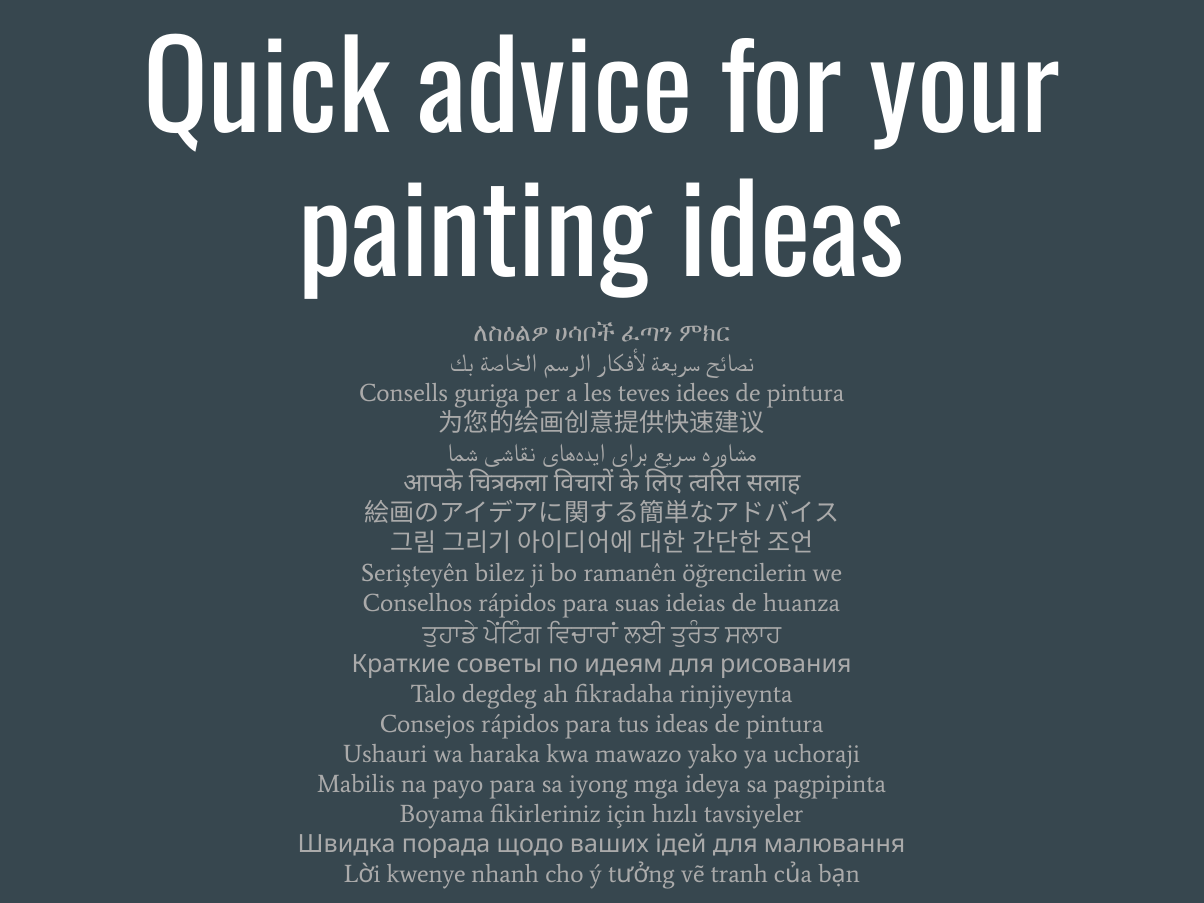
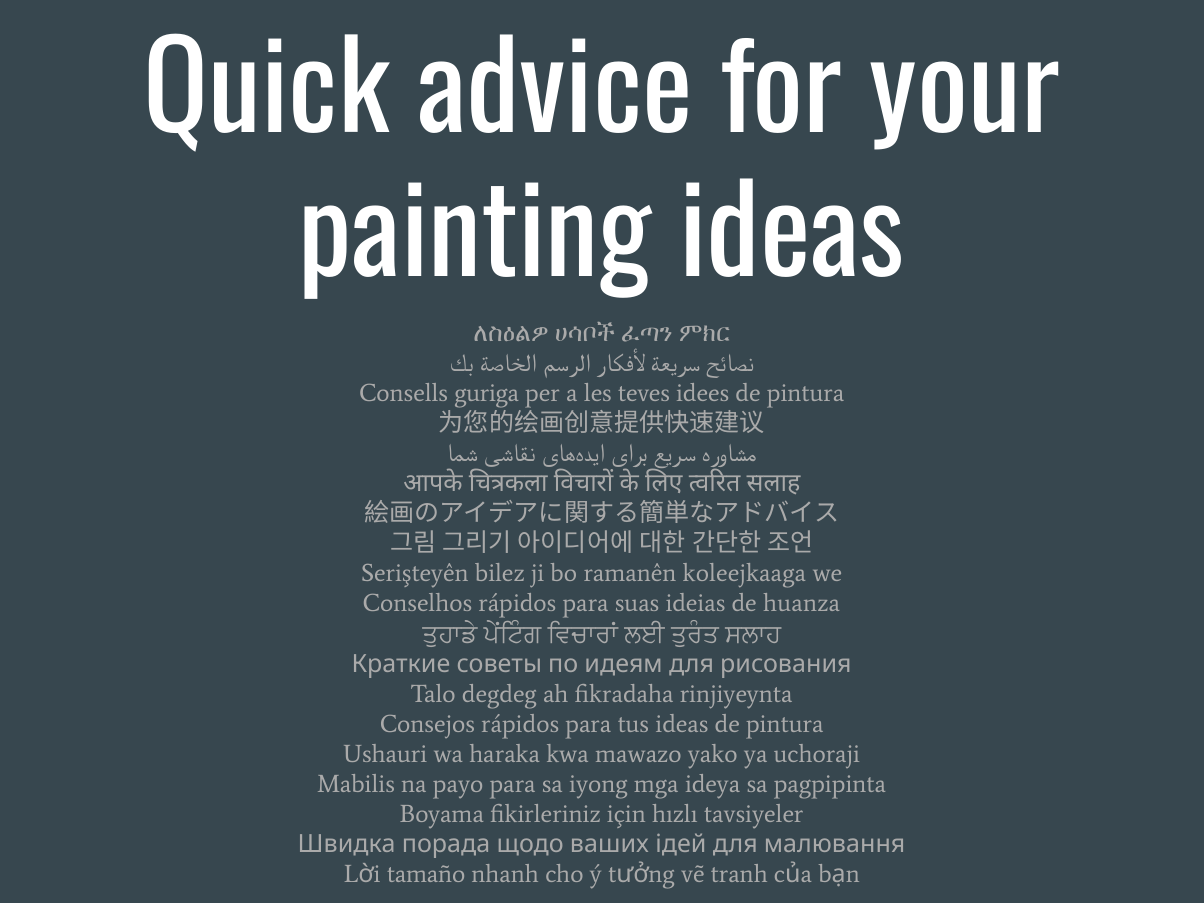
öğrencilerin: öğrencilerin -> koleejkaaga (744, 574)
kwenye: kwenye -> tamaño (426, 875)
